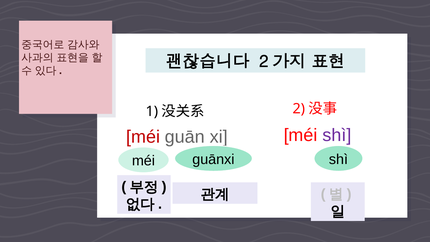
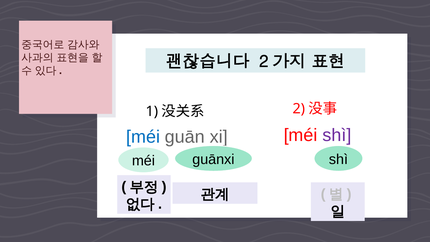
méi colour: red -> blue (143, 137)
